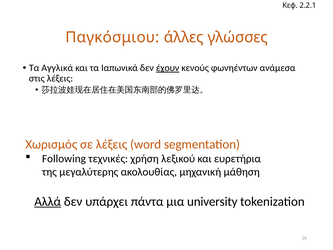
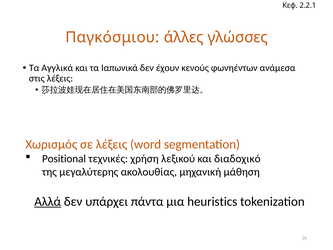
έχουν underline: present -> none (168, 68)
Following: Following -> Positional (64, 159)
ευρετήρια: ευρετήρια -> διαδοχικό (237, 159)
university: university -> heuristics (212, 201)
